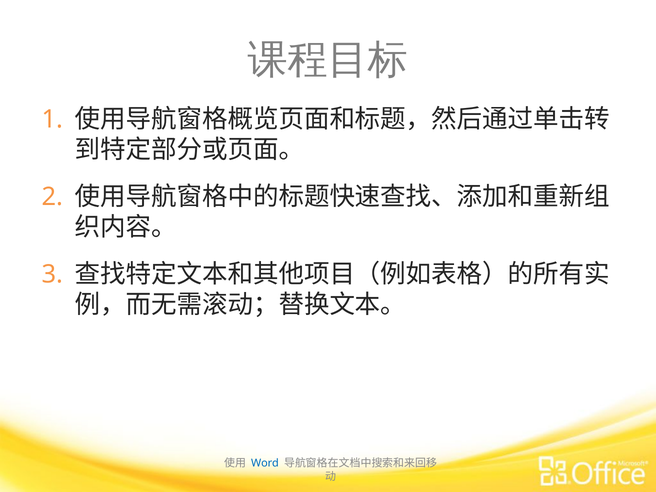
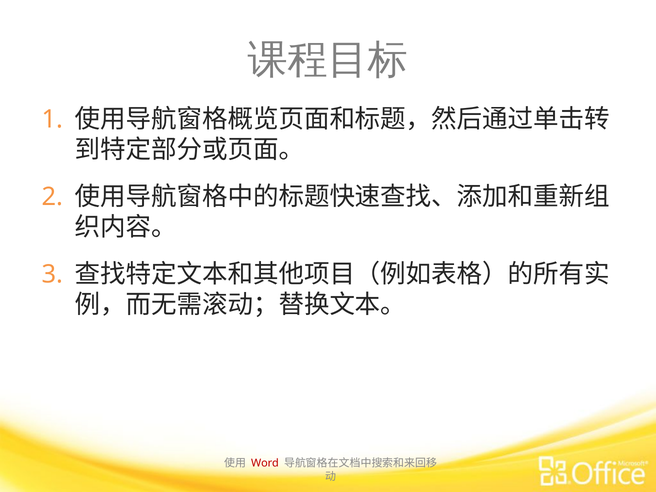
Word colour: blue -> red (265, 463)
